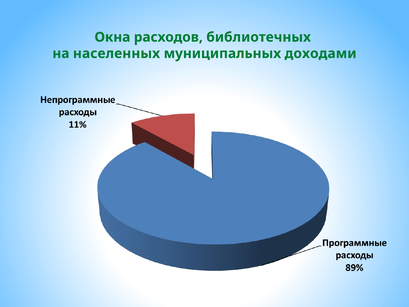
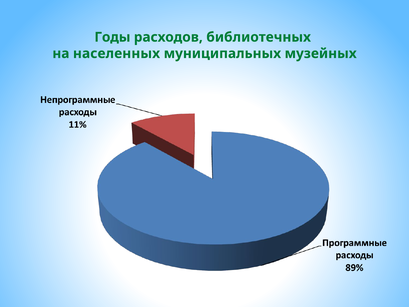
Окна: Окна -> Годы (112, 37)
доходами: доходами -> музейных (321, 53)
